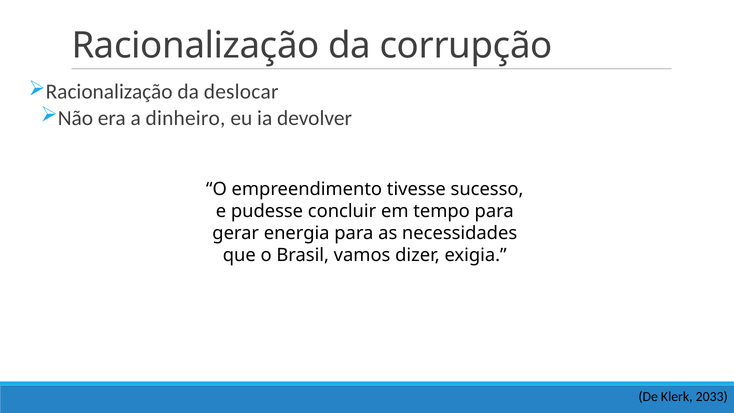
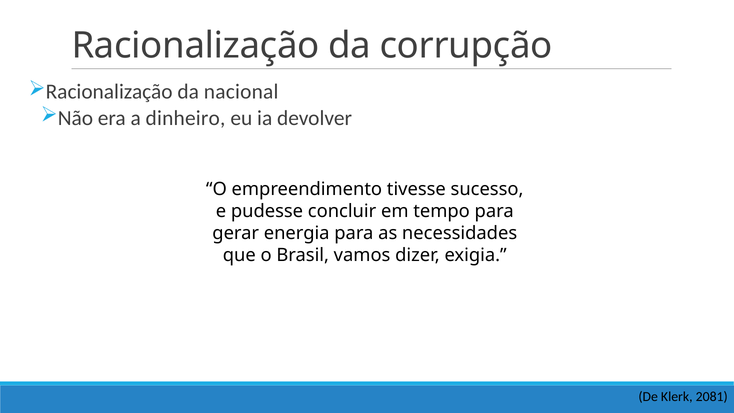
deslocar: deslocar -> nacional (241, 92)
2033: 2033 -> 2081 (712, 397)
